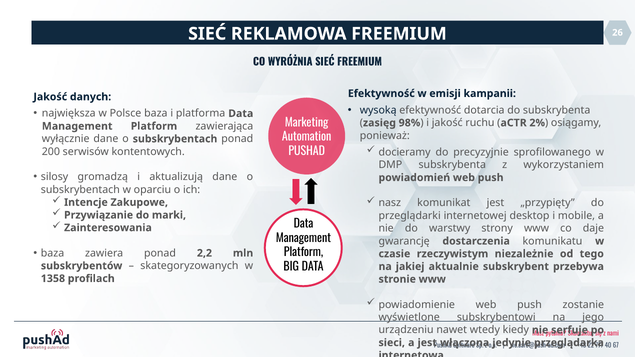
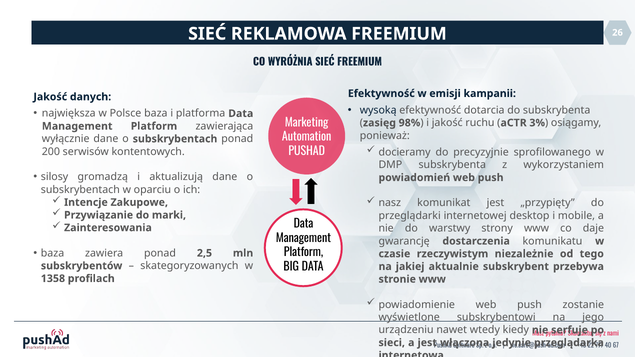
2%: 2% -> 3% (537, 123)
2,2: 2,2 -> 2,5 (204, 253)
